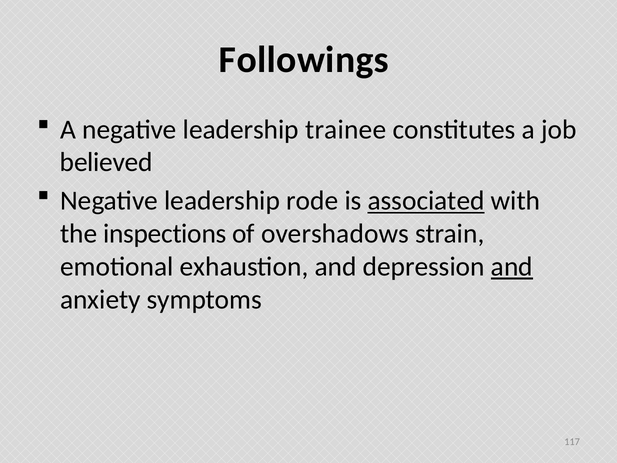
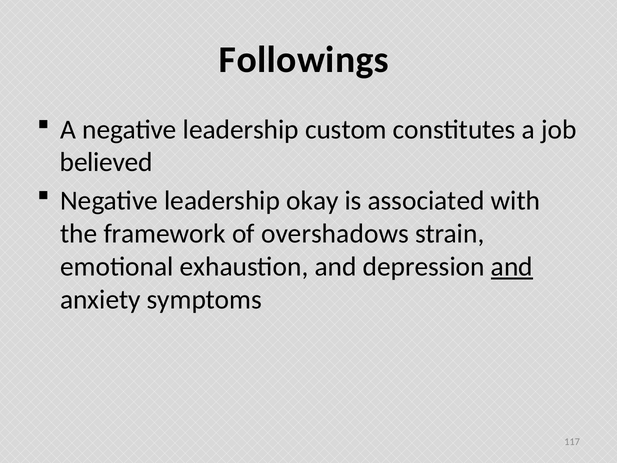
trainee: trainee -> custom (346, 129)
rode: rode -> okay (312, 201)
associated underline: present -> none (426, 201)
inspections: inspections -> framework (165, 234)
